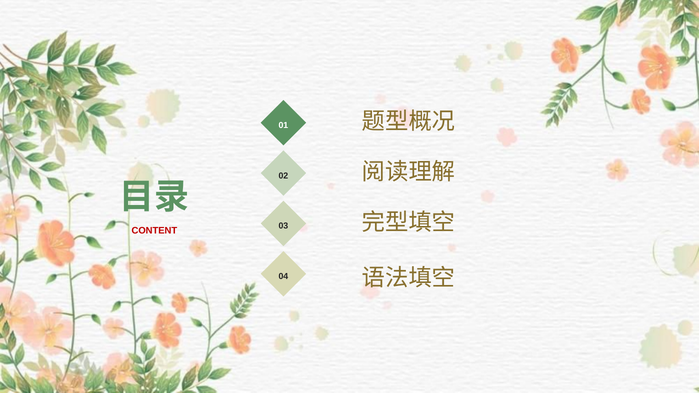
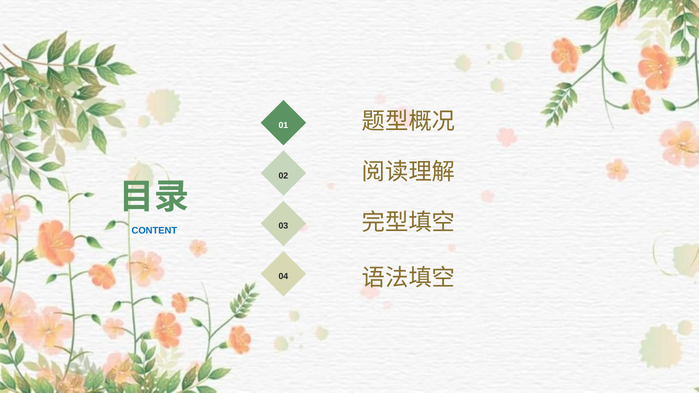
CONTENT colour: red -> blue (154, 231)
